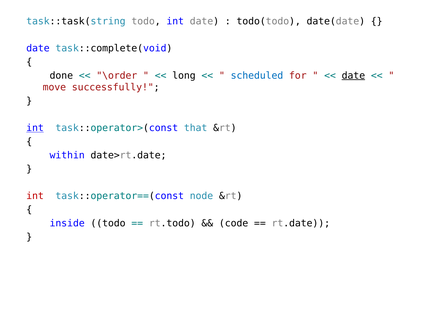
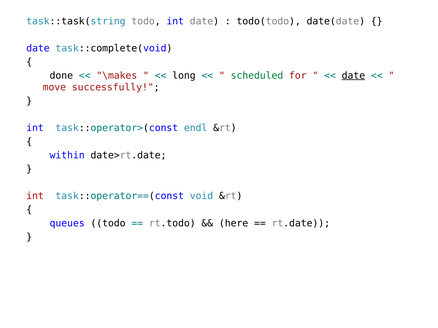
\order: \order -> \makes (117, 76)
scheduled colour: blue -> green (257, 76)
int underline: present -> none (35, 128)
that: that -> endl (196, 128)
node: node -> void (201, 196)
inside: inside -> queues (67, 224)
code: code -> here (234, 224)
